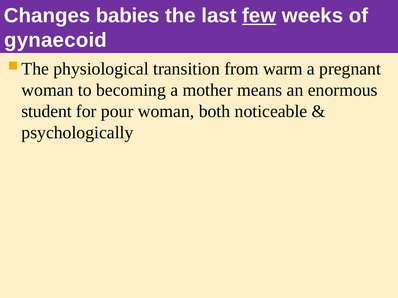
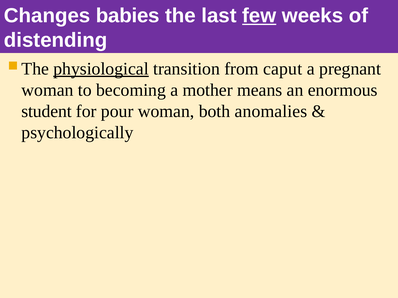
gynaecoid: gynaecoid -> distending (56, 40)
physiological underline: none -> present (101, 69)
warm: warm -> caput (283, 69)
noticeable: noticeable -> anomalies (271, 111)
